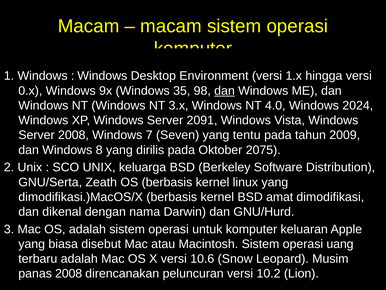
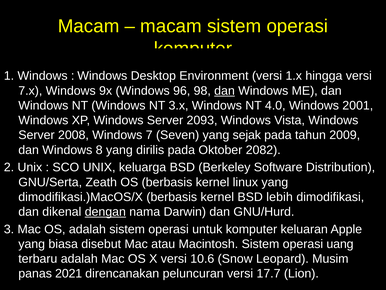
0.x: 0.x -> 7.x (30, 91)
35: 35 -> 96 (182, 91)
2024: 2024 -> 2001 (358, 105)
2091: 2091 -> 2093 (202, 120)
tentu: tentu -> sejak (247, 135)
2075: 2075 -> 2082 (263, 150)
amat: amat -> lebih (280, 197)
dengan underline: none -> present (105, 211)
panas 2008: 2008 -> 2021 (69, 273)
10.2: 10.2 -> 17.7 (269, 273)
